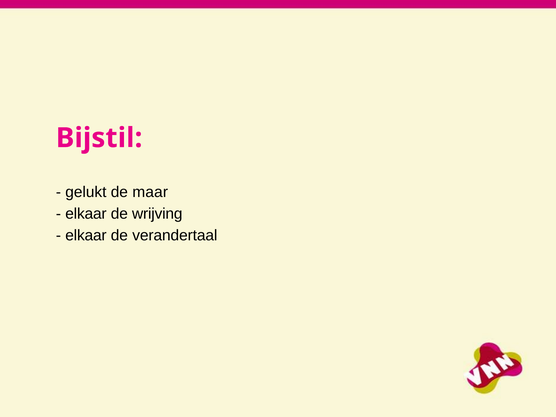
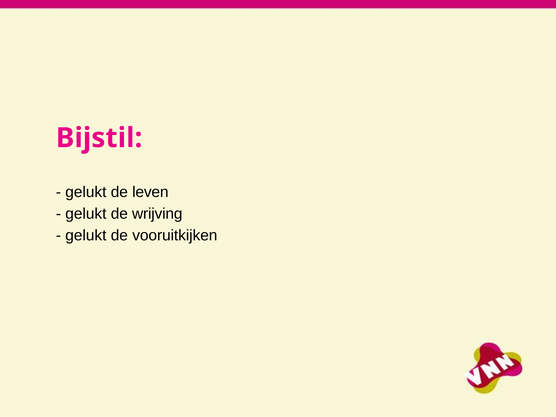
maar: maar -> leven (150, 192)
elkaar: elkaar -> gelukt (86, 214)
elkaar: elkaar -> gelukt (86, 235)
verandertaal: verandertaal -> vooruitkijken (175, 235)
